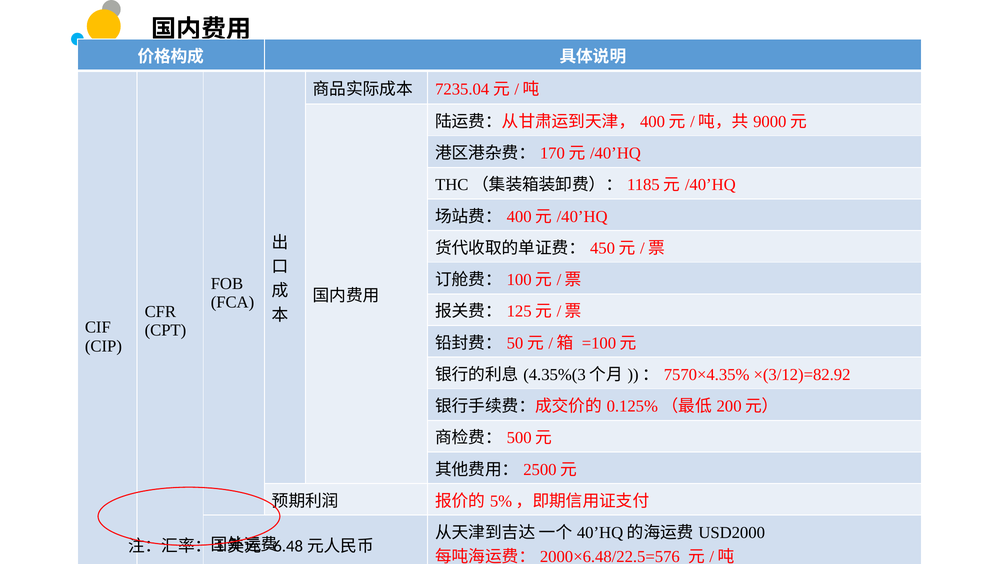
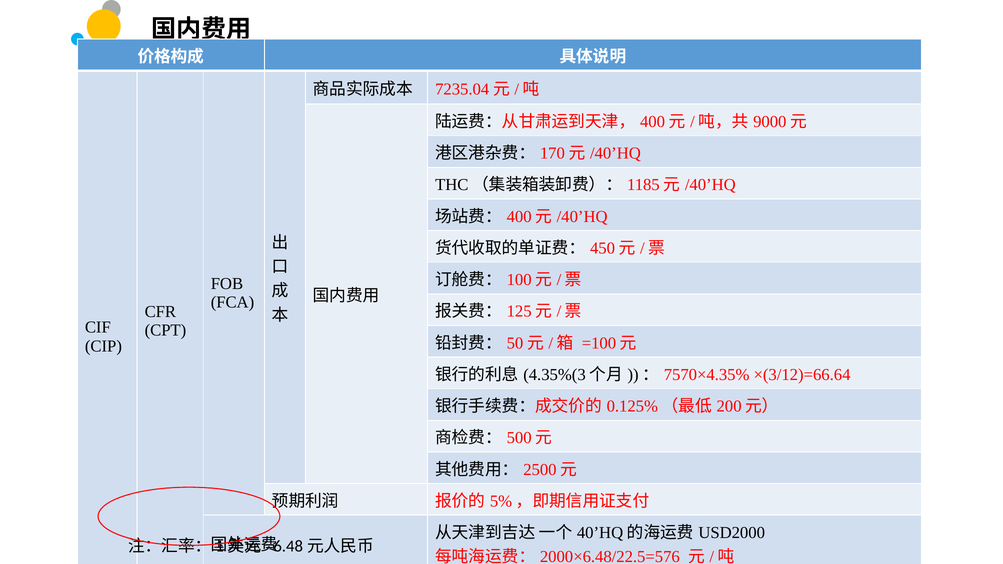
×(3/12)=82.92: ×(3/12)=82.92 -> ×(3/12)=66.64 (802, 375)
